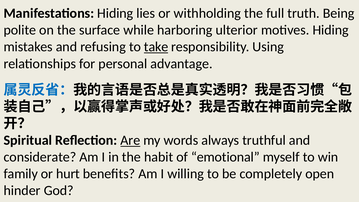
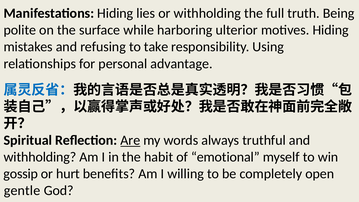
take underline: present -> none (156, 47)
considerate: considerate -> withholding (40, 157)
family: family -> gossip (21, 174)
hinder: hinder -> gentle (22, 191)
